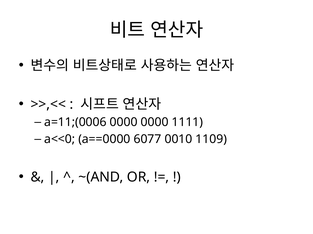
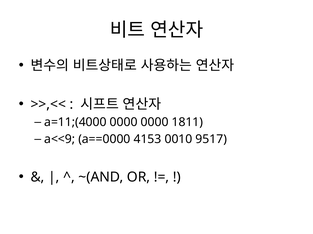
a=11;(0006: a=11;(0006 -> a=11;(4000 (75, 123)
1111: 1111 -> 1811 (187, 123)
a<<0: a<<0 -> a<<9 (60, 140)
6077: 6077 -> 4153 (148, 140)
1109: 1109 -> 9517 (211, 140)
